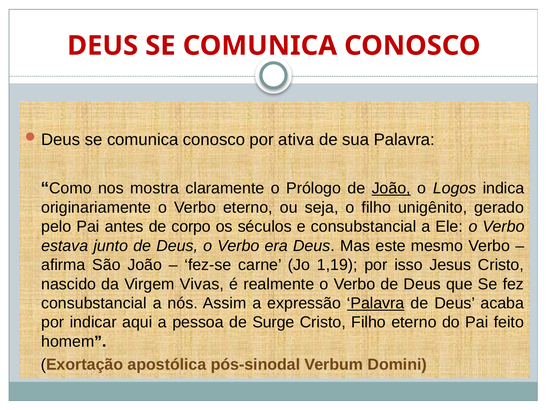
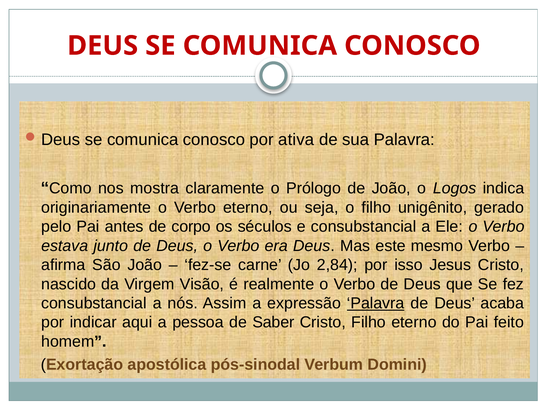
João underline: present -> none (391, 188)
1,19: 1,19 -> 2,84 (337, 265)
Vivas: Vivas -> Visão (202, 284)
Surge: Surge -> Saber (273, 323)
